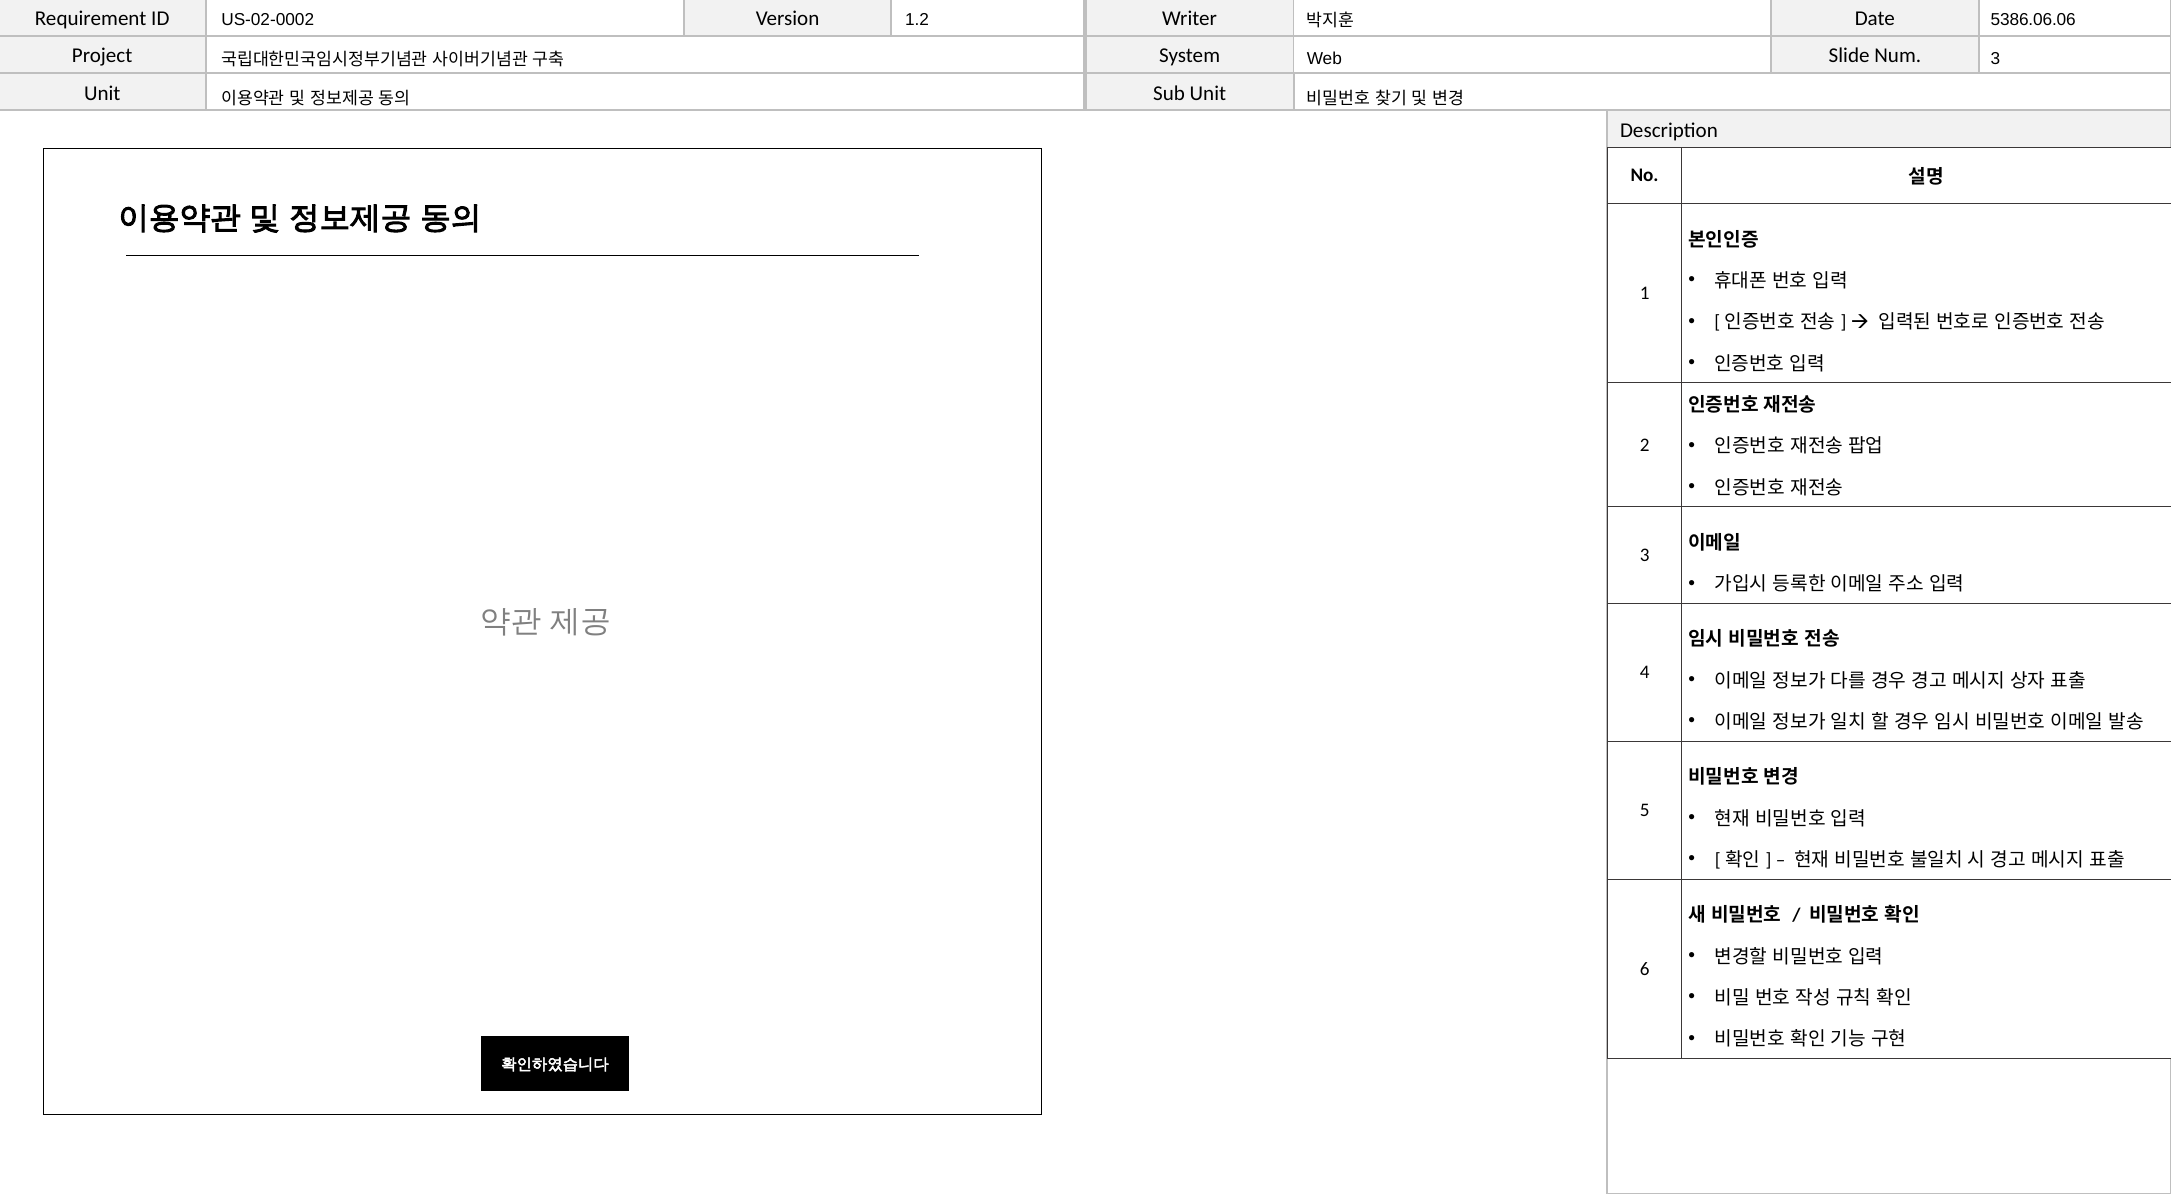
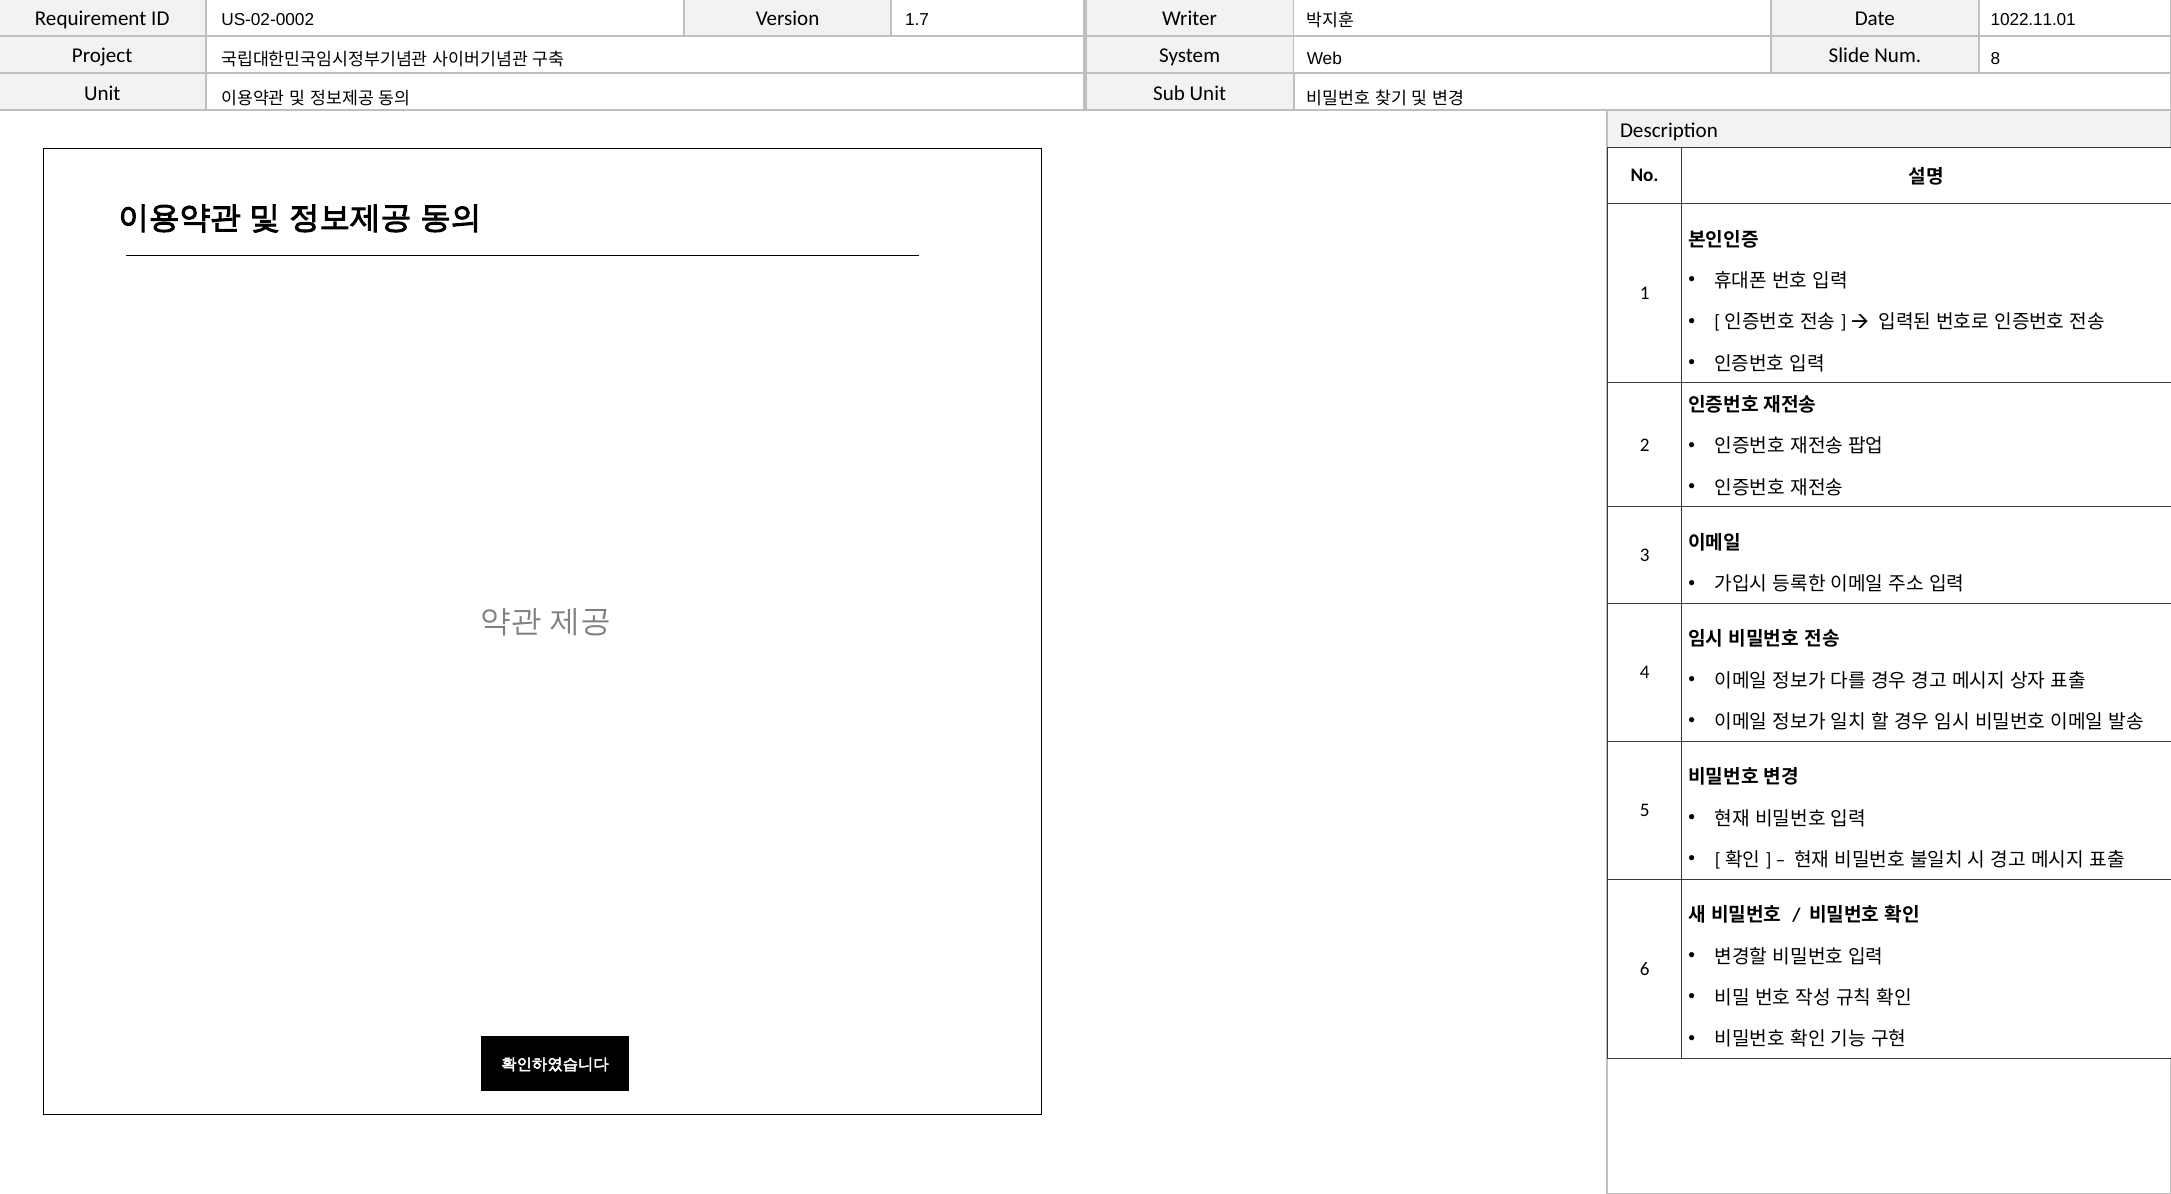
1.2: 1.2 -> 1.7 (917, 20)
5386.06.06: 5386.06.06 -> 1022.11.01 (2033, 20)
Web 3: 3 -> 8 (1995, 59)
